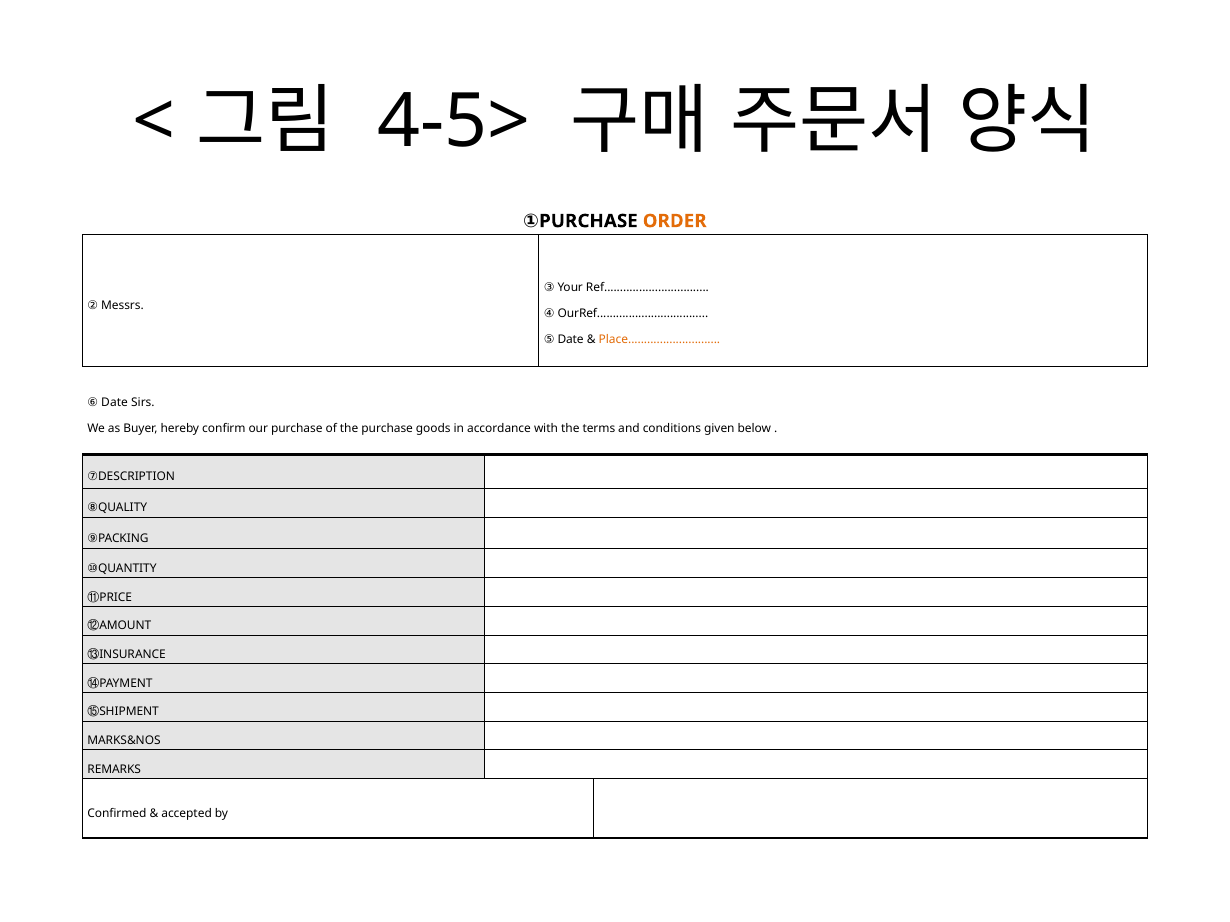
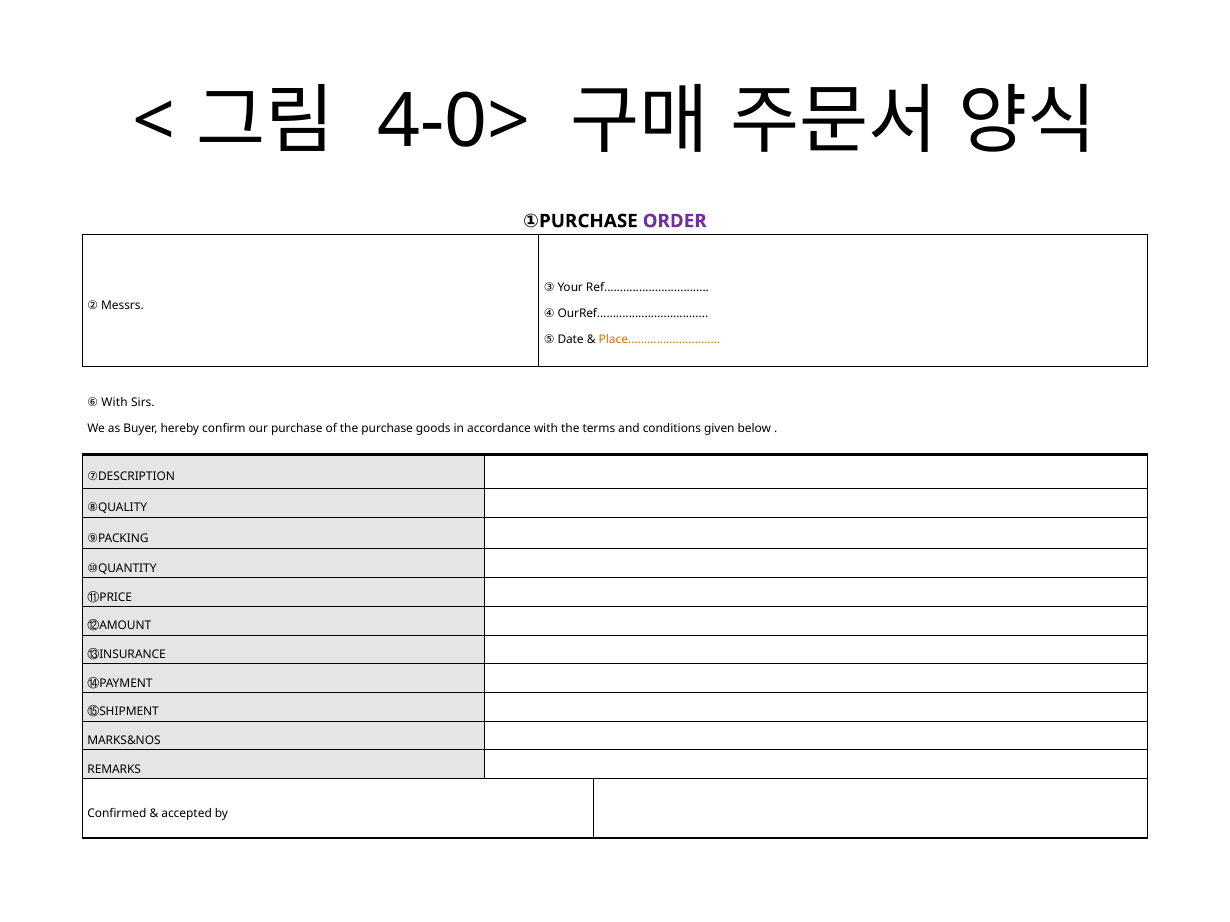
4-5>: 4-5> -> 4-0> (454, 122)
ORDER colour: orange -> purple (675, 221)
⑥ Date: Date -> With (115, 403)
